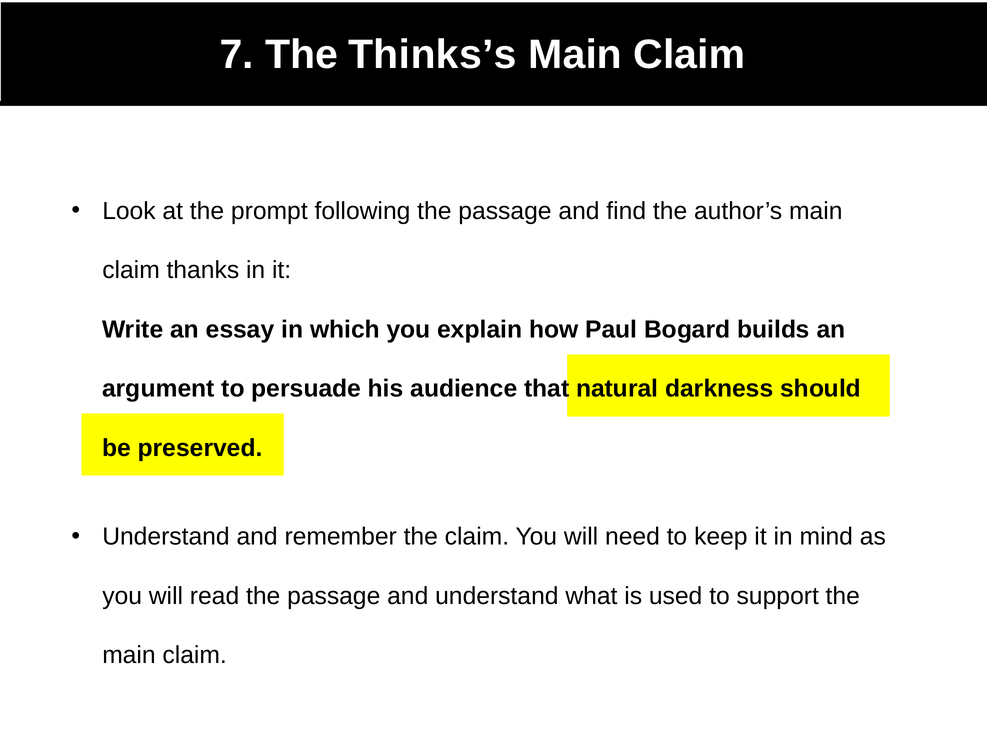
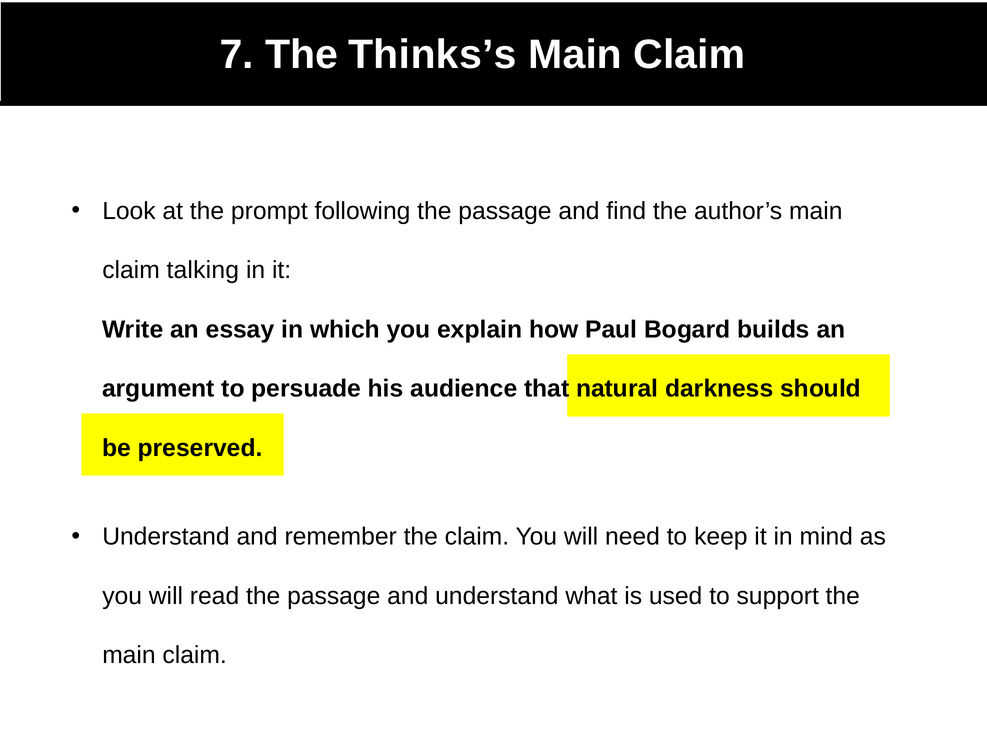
thanks: thanks -> talking (203, 270)
